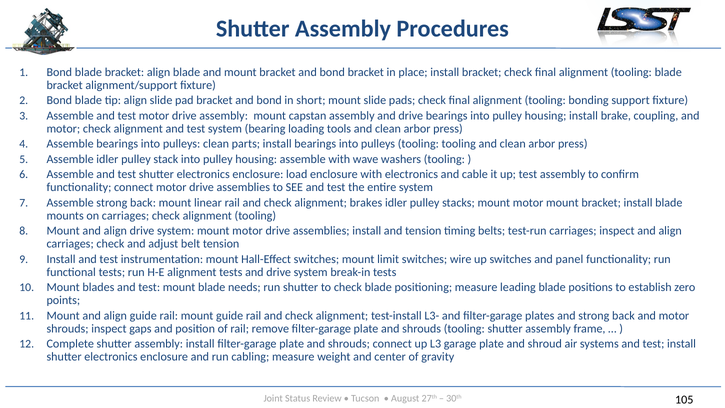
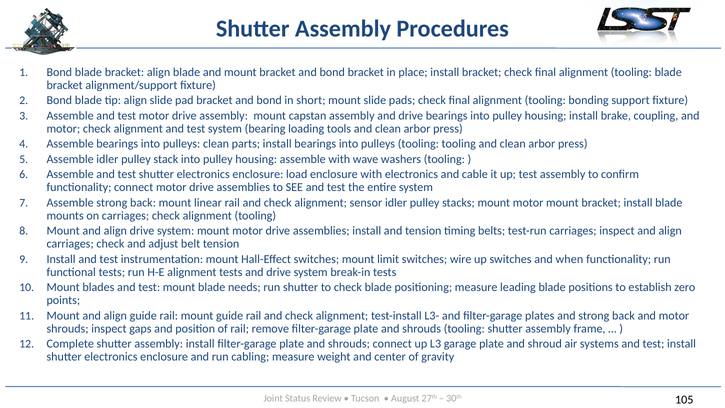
brakes: brakes -> sensor (366, 202)
panel: panel -> when (569, 259)
